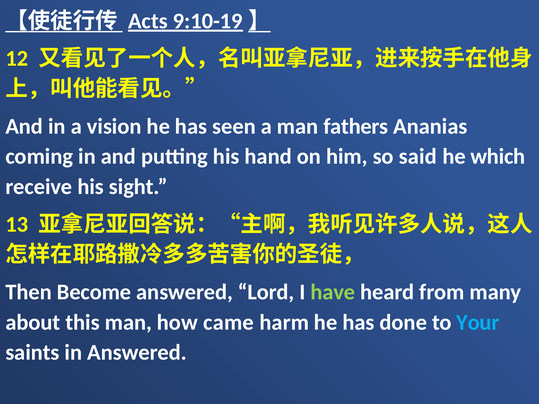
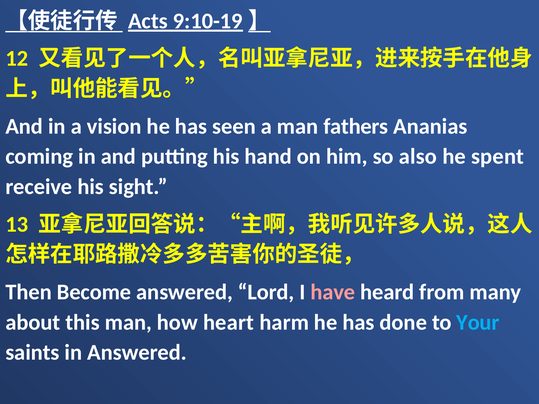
said: said -> also (418, 157)
which: which -> spent (498, 157)
have colour: light green -> pink (333, 292)
came: came -> heart (229, 323)
